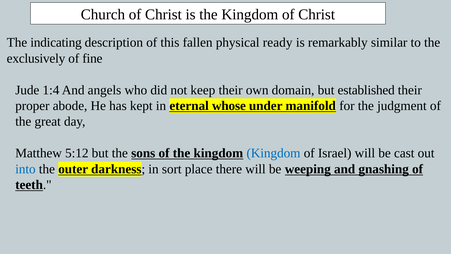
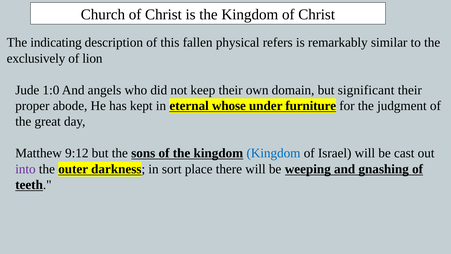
ready: ready -> refers (278, 43)
fine: fine -> lion (92, 58)
1:4: 1:4 -> 1:0 (51, 90)
established: established -> significant (366, 90)
manifold: manifold -> furniture (311, 106)
5:12: 5:12 -> 9:12 (77, 153)
into colour: blue -> purple (25, 169)
